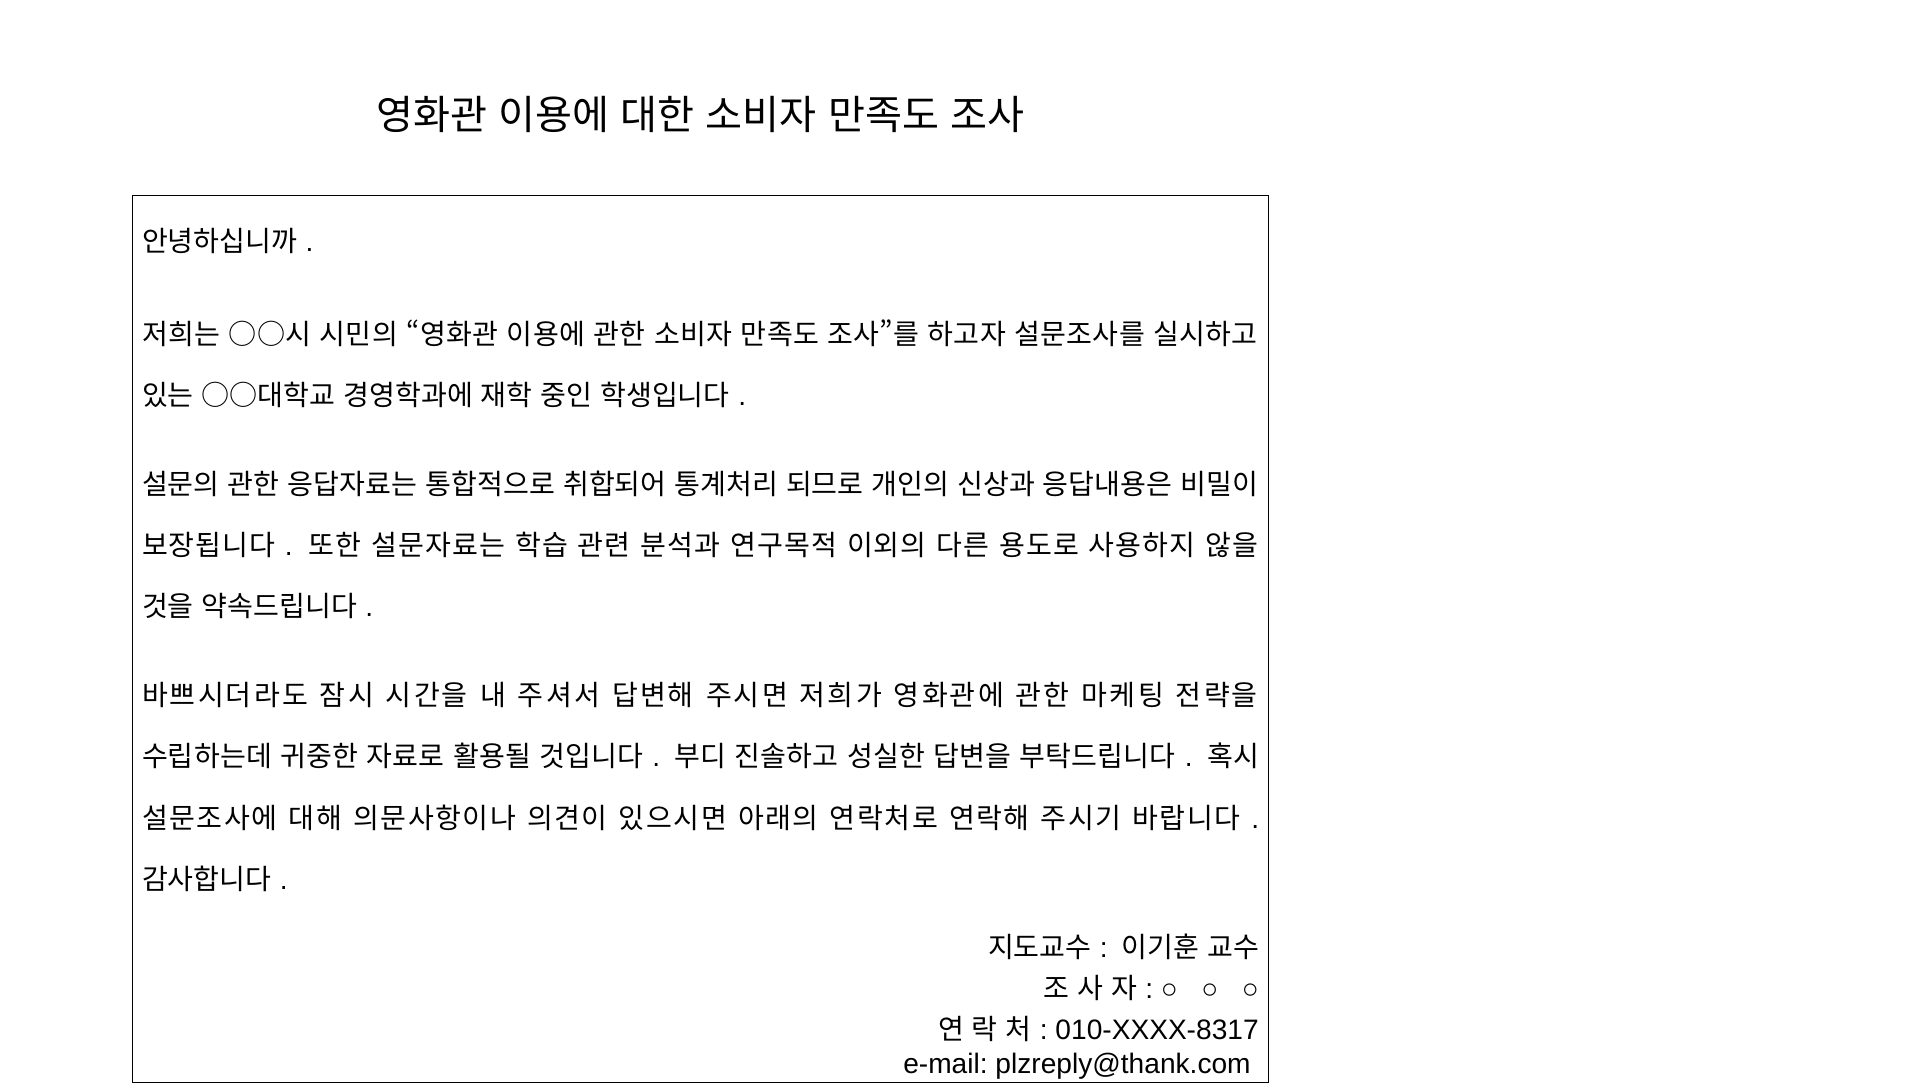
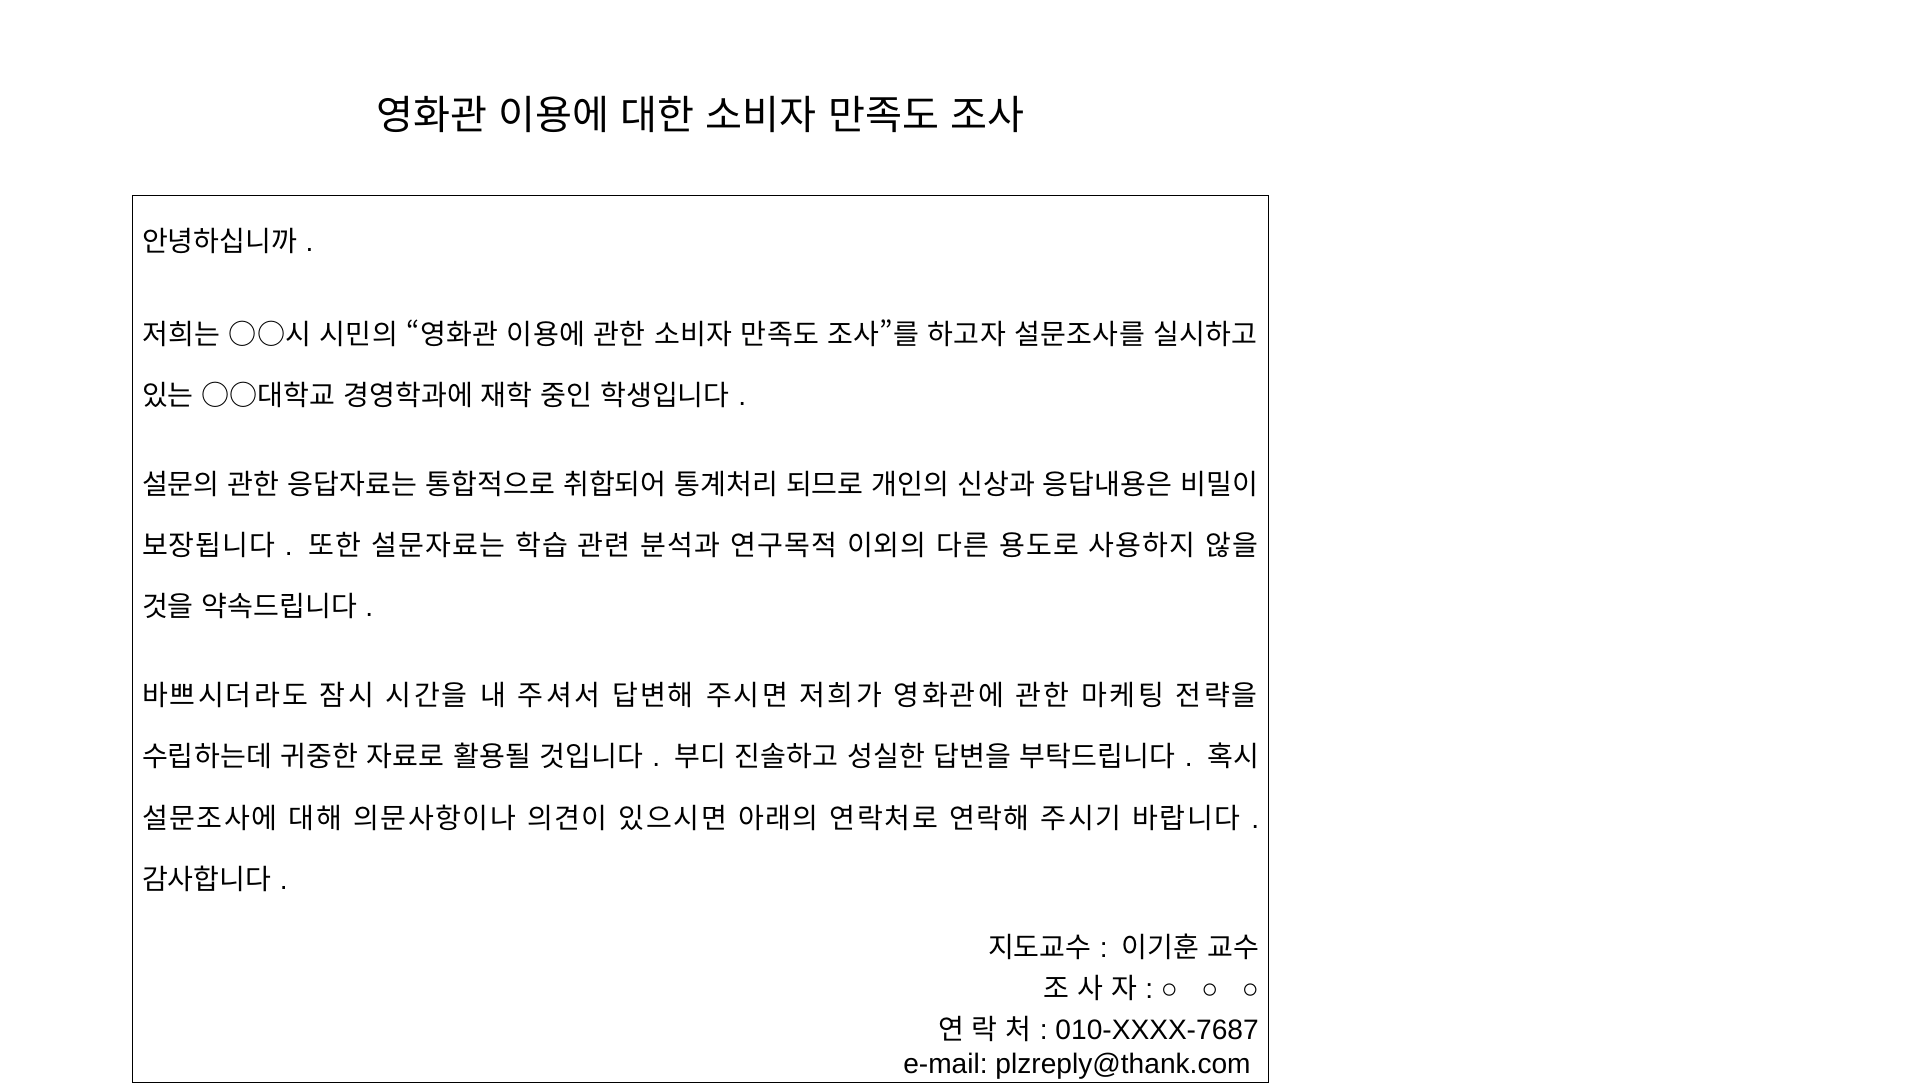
010-XXXX-8317: 010-XXXX-8317 -> 010-XXXX-7687 (1157, 1030)
